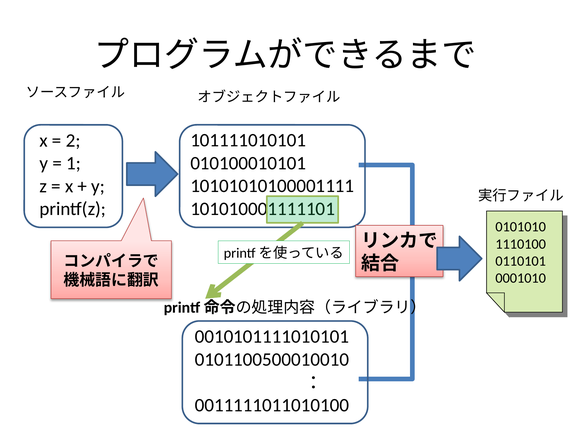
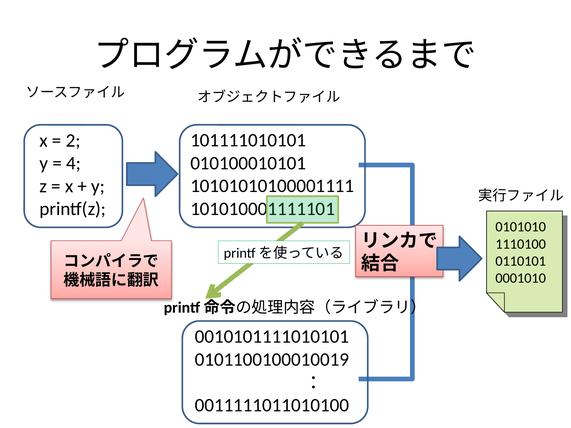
1: 1 -> 4 (73, 163)
0101100500010010: 0101100500010010 -> 0101100100010019 (272, 360)
